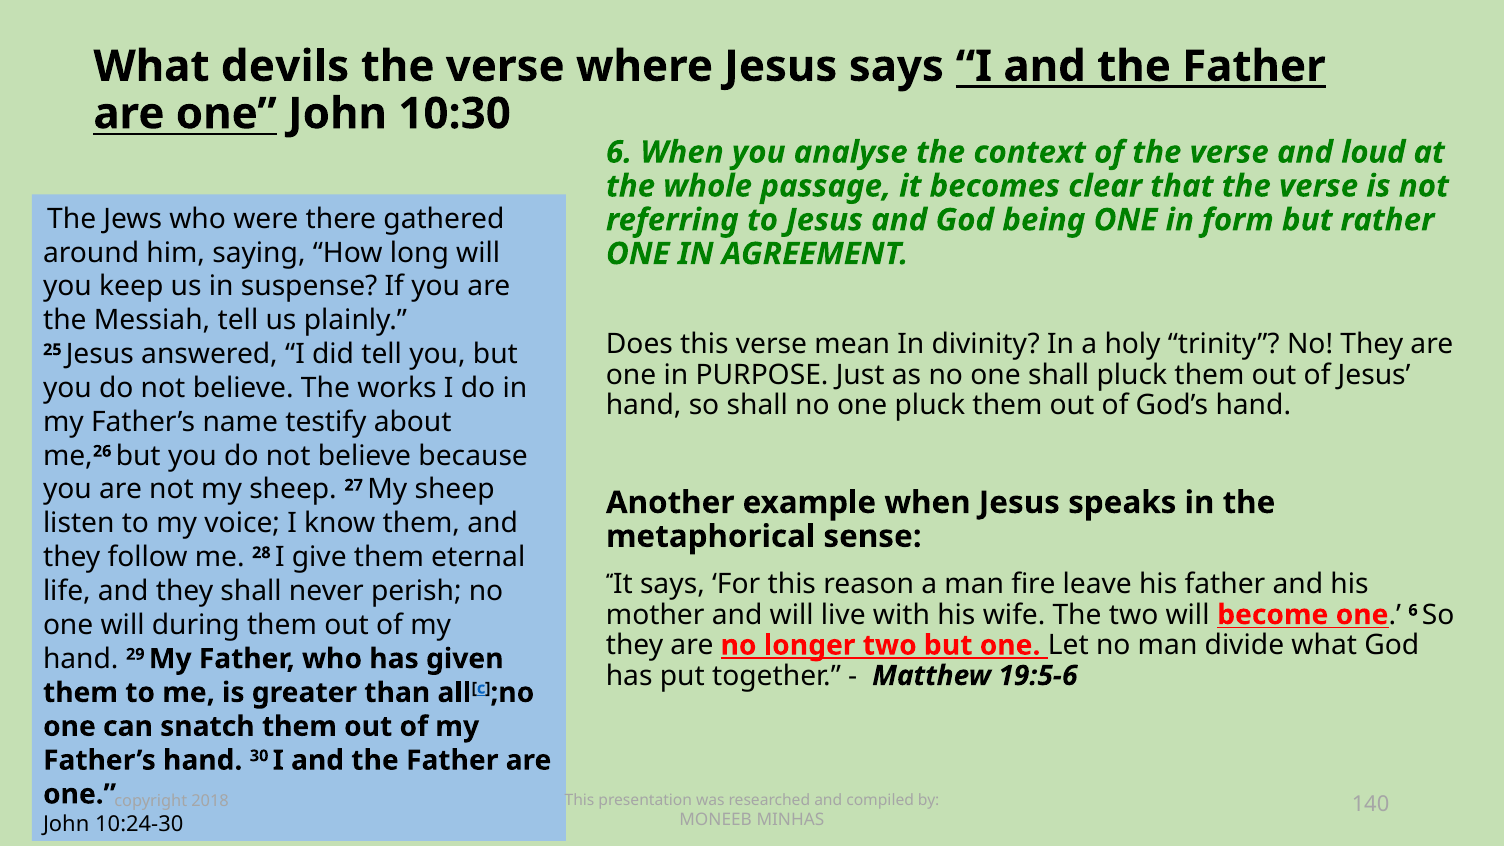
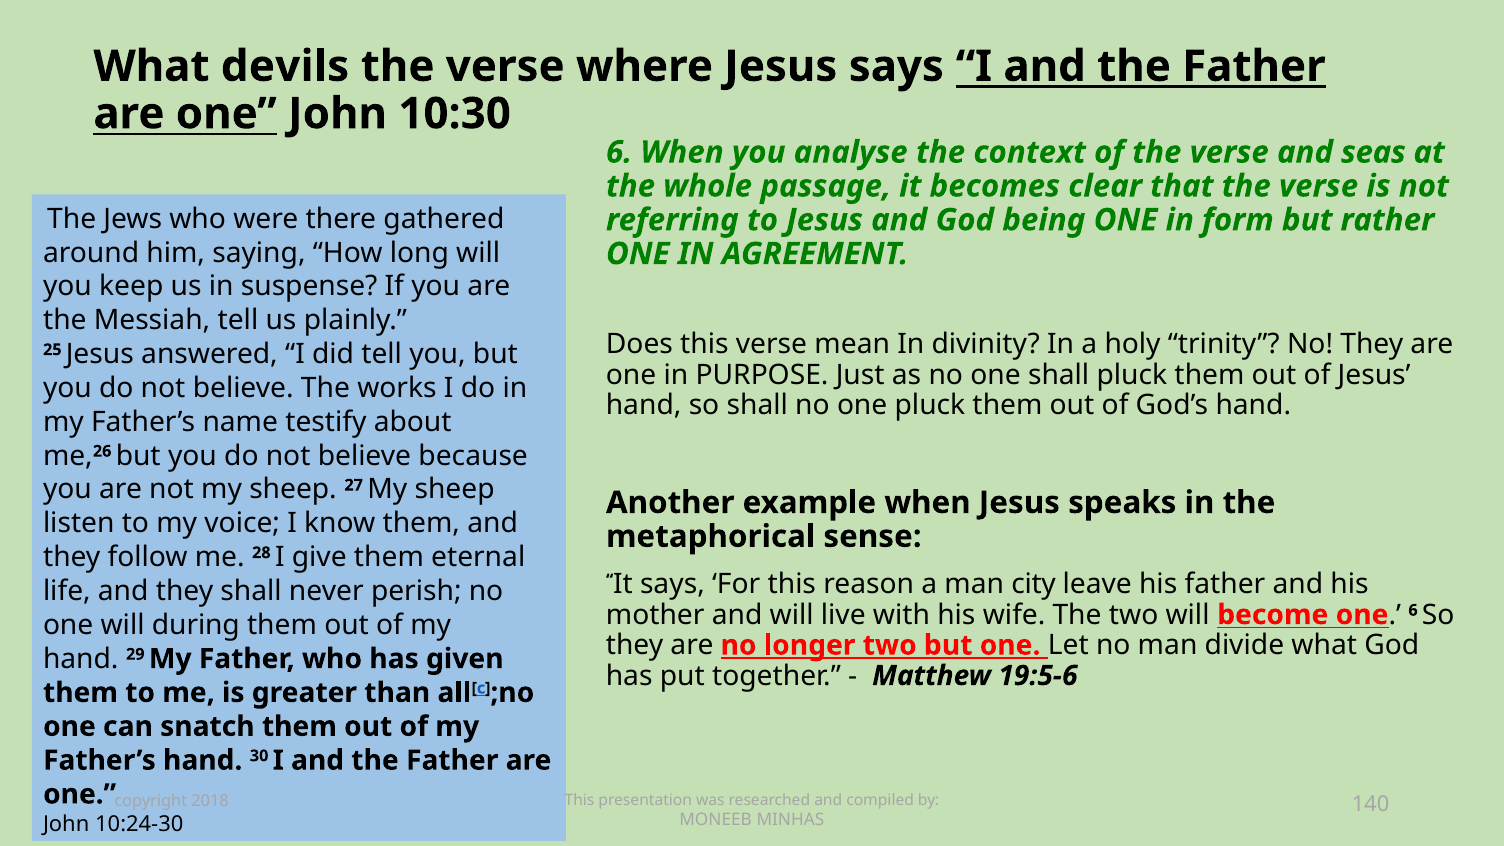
loud: loud -> seas (1373, 152)
fire: fire -> city (1034, 584)
